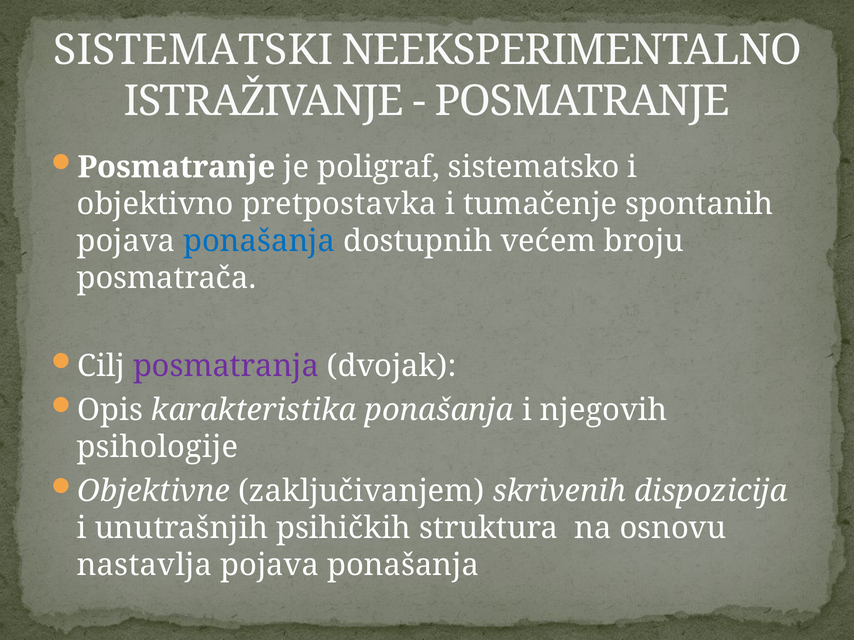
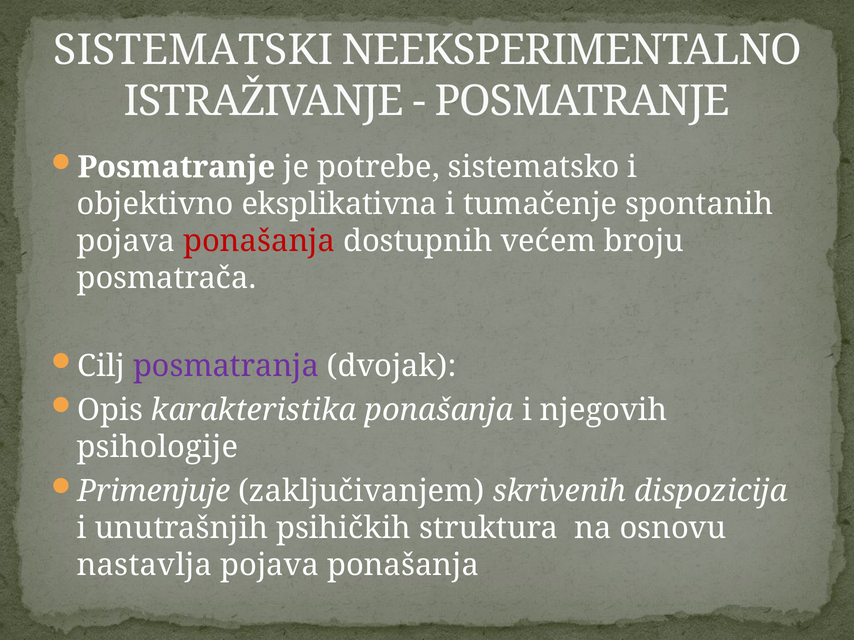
poligraf: poligraf -> potrebe (378, 167)
pretpostavka: pretpostavka -> eksplikativna (339, 204)
ponašanja colour: blue -> red (259, 241)
Objektivne: Objektivne -> Primenjuje (154, 492)
